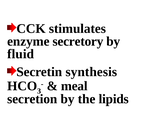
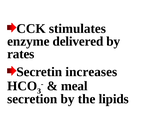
secretory: secretory -> delivered (78, 41)
fluid: fluid -> rates (21, 54)
synthesis: synthesis -> increases (91, 72)
